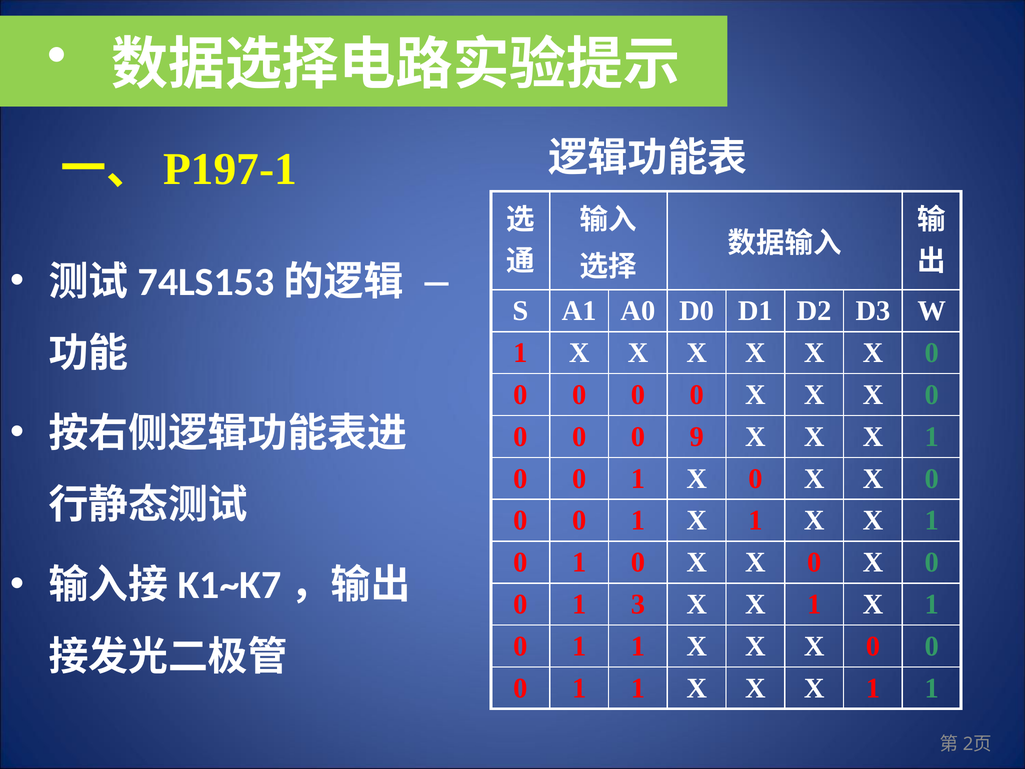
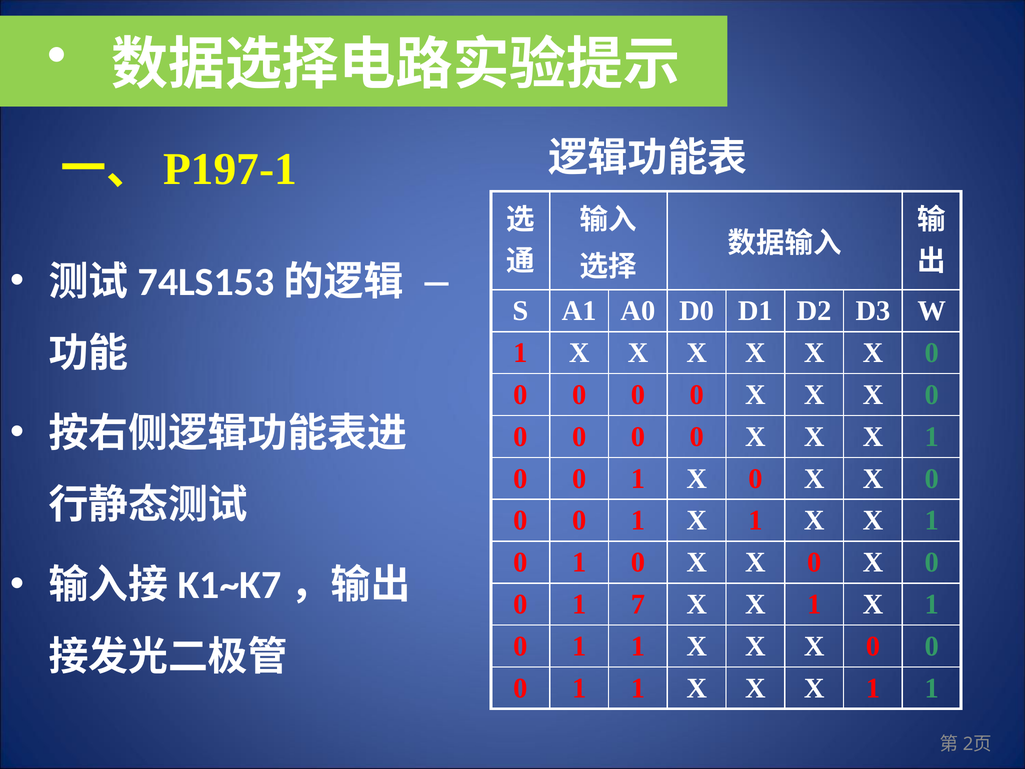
9: 9 -> 0 (697, 437)
3: 3 -> 7 (638, 604)
